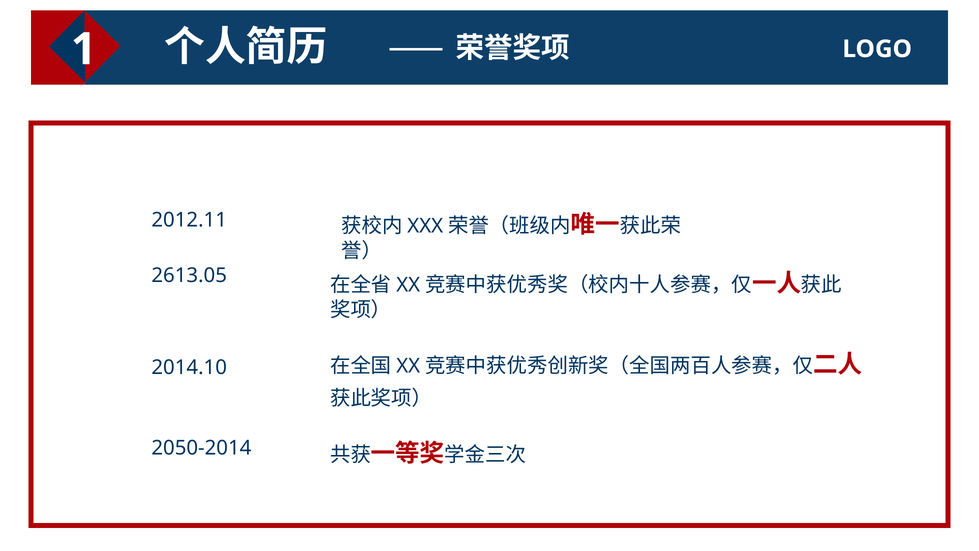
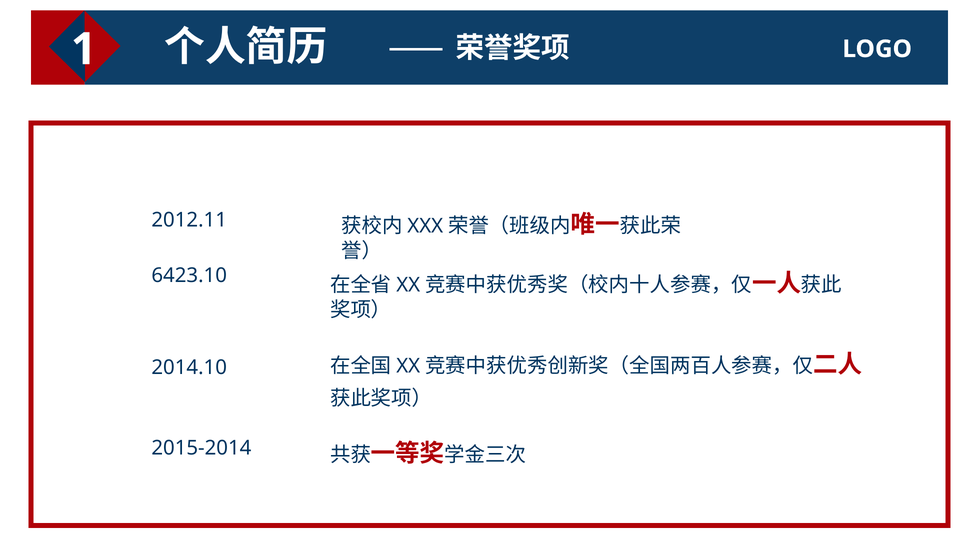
2613.05: 2613.05 -> 6423.10 (189, 275)
2050-2014: 2050-2014 -> 2015-2014 (201, 448)
